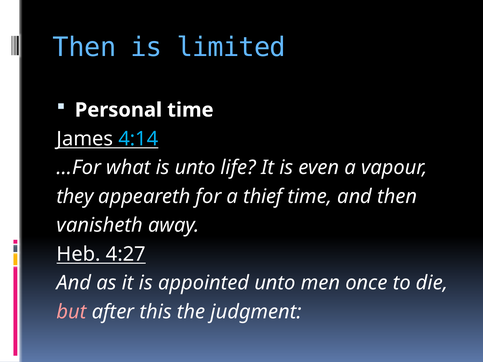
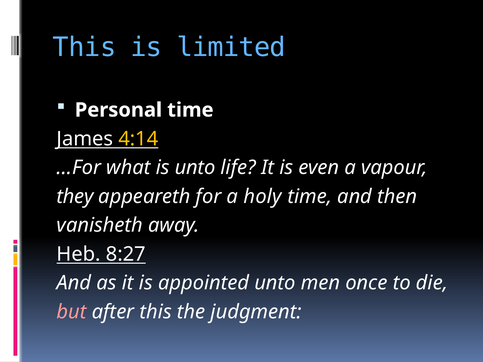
Then: Then -> This (84, 47)
4:14 colour: light blue -> yellow (138, 139)
thief: thief -> holy (263, 197)
4:27: 4:27 -> 8:27 (126, 254)
